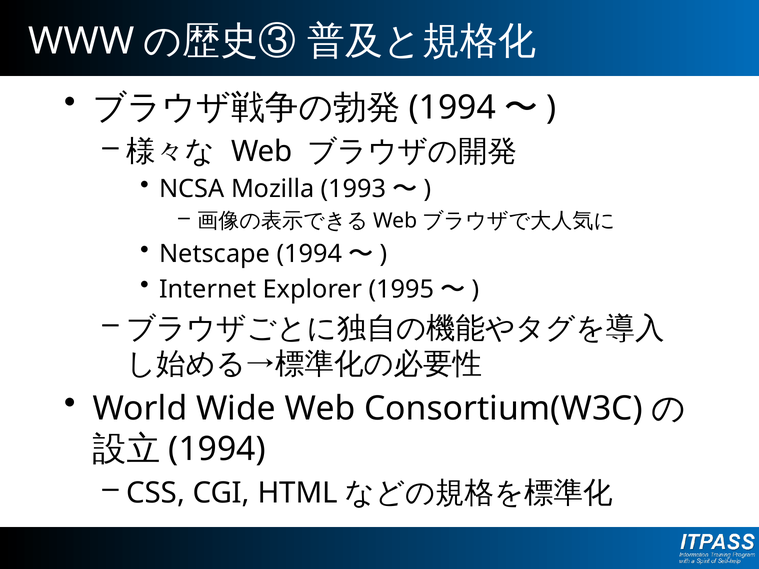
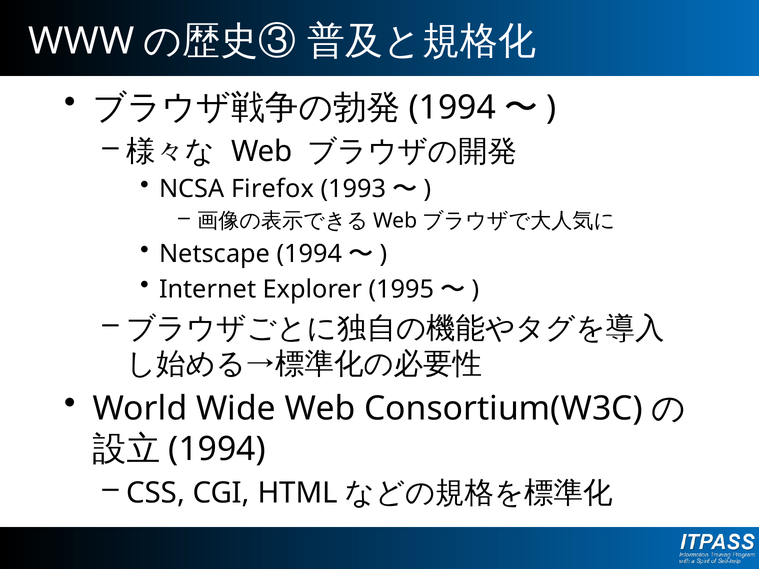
Mozilla: Mozilla -> Firefox (273, 189)
